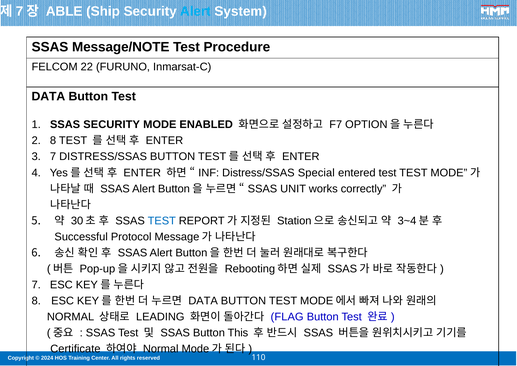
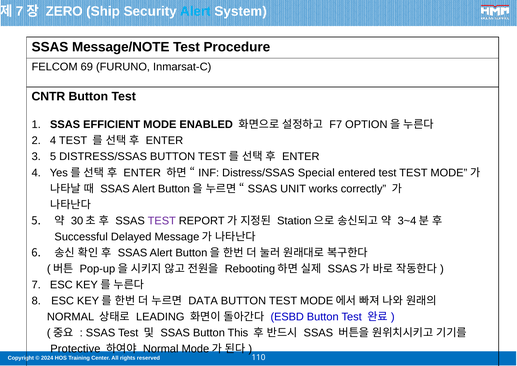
ABLE: ABLE -> ZERO (64, 11)
22: 22 -> 69 (87, 67)
DATA: DATA -> CNTR (48, 96)
SSAS SECURITY: SECURITY -> EFFICIENT (112, 125)
2 8: 8 -> 4 (53, 141)
3 7: 7 -> 5 (53, 156)
TEST colour: blue -> purple (162, 220)
Protocol: Protocol -> Delayed (131, 236)
FLAG: FLAG -> ESBD (287, 316)
Certificate: Certificate -> Protective (75, 348)
